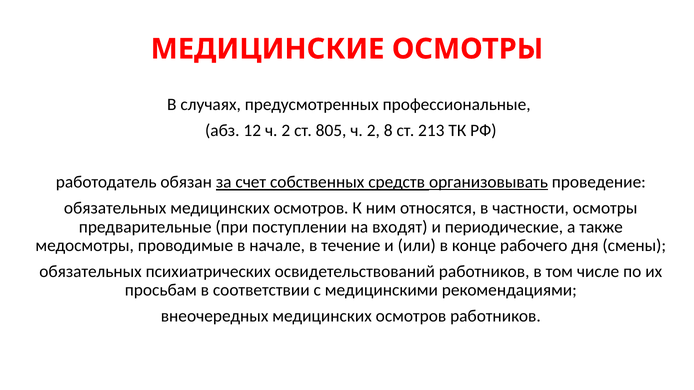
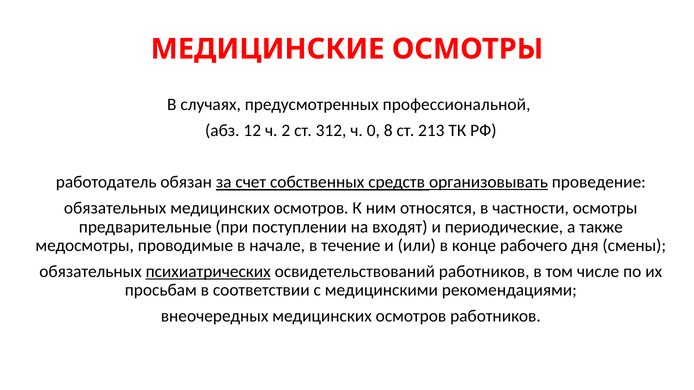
профессиональные: профессиональные -> профессиональной (457, 105)
805: 805 -> 312 (331, 131)
2: 2 -> 0 (373, 131)
психиатрических underline: none -> present (208, 272)
